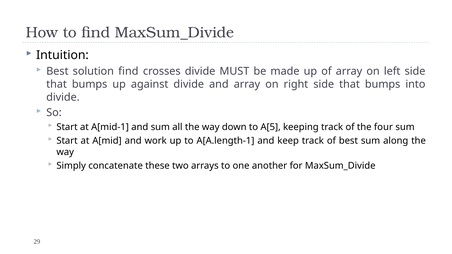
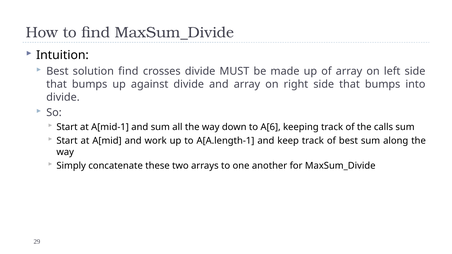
A[5: A[5 -> A[6 (271, 127)
four: four -> calls (384, 127)
